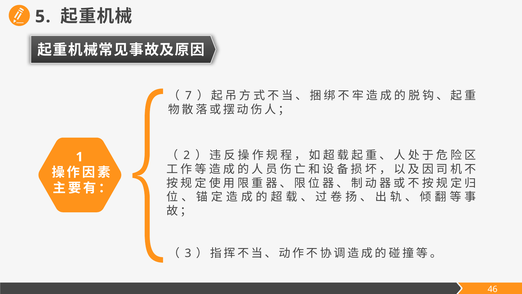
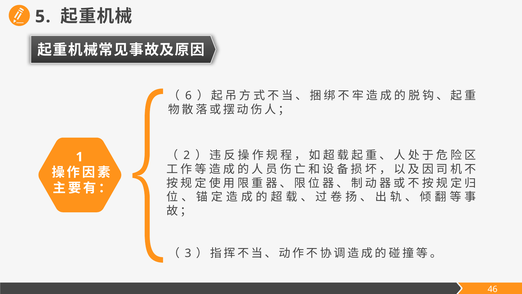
7: 7 -> 6 (188, 95)
